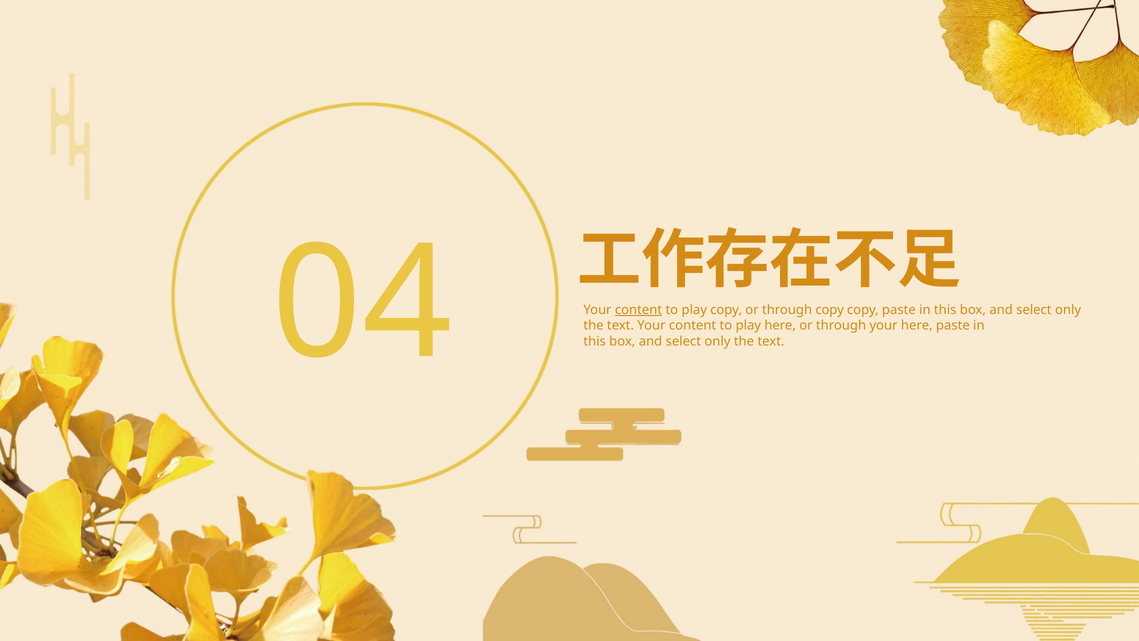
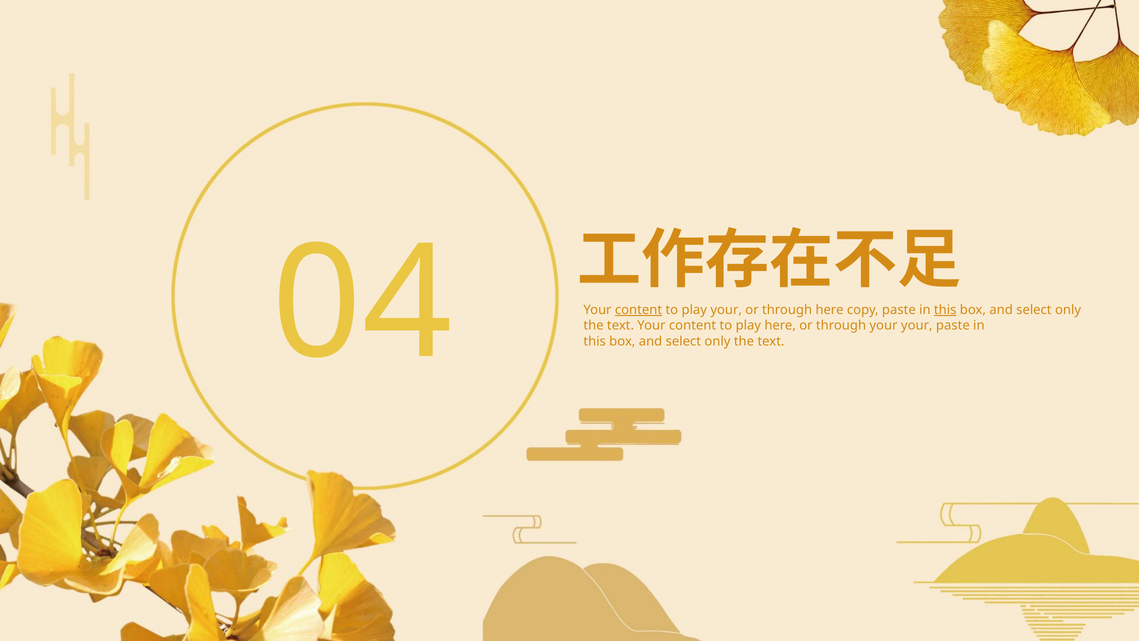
play copy: copy -> your (726, 310)
through copy: copy -> here (830, 310)
this underline: none -> present (945, 310)
your here: here -> your (917, 326)
